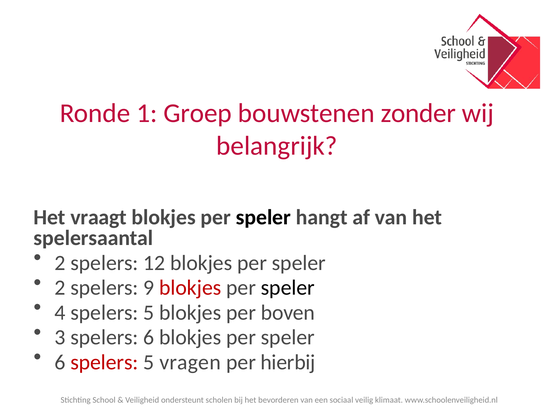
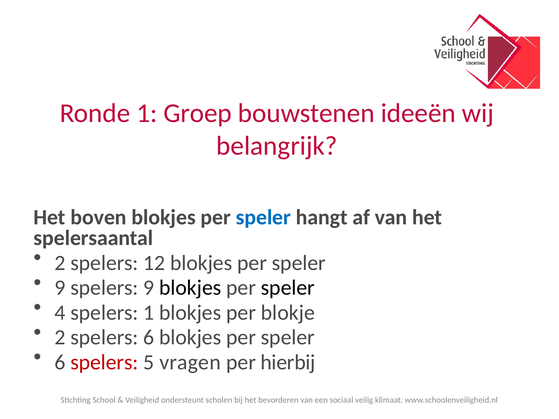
zonder: zonder -> ideeën (418, 113)
vraagt: vraagt -> boven (98, 217)
speler colour: black -> blue (263, 217)
2: 2 -> 9 (60, 288)
blokjes colour: red -> black (190, 288)
4 spelers 5: 5 -> 1 (149, 313)
boven: boven -> blokje (288, 313)
3: 3 -> 2 (60, 338)
